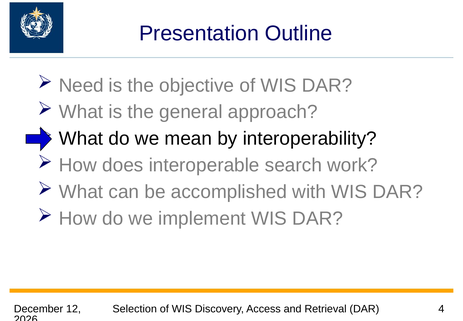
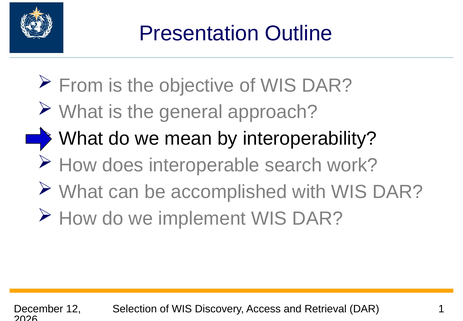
Need: Need -> From (81, 85)
4: 4 -> 1 (441, 308)
